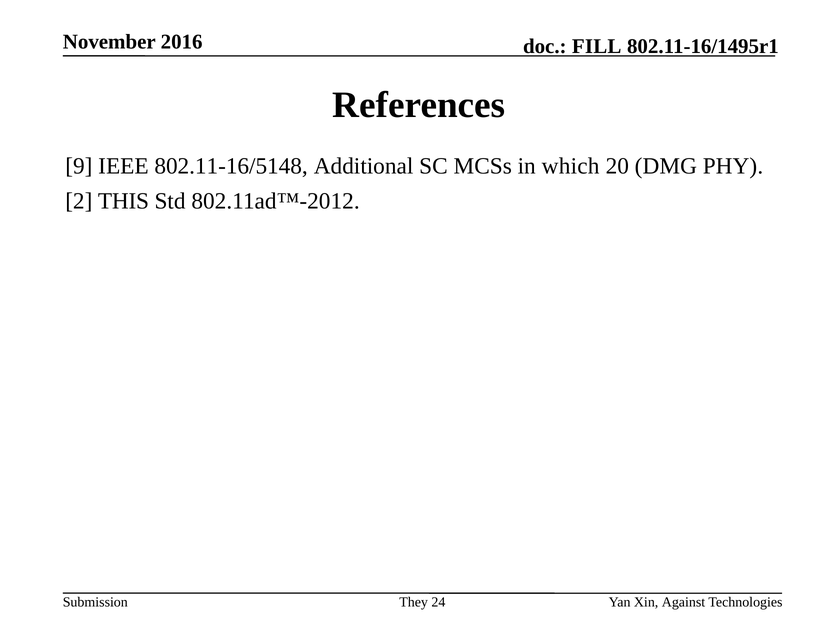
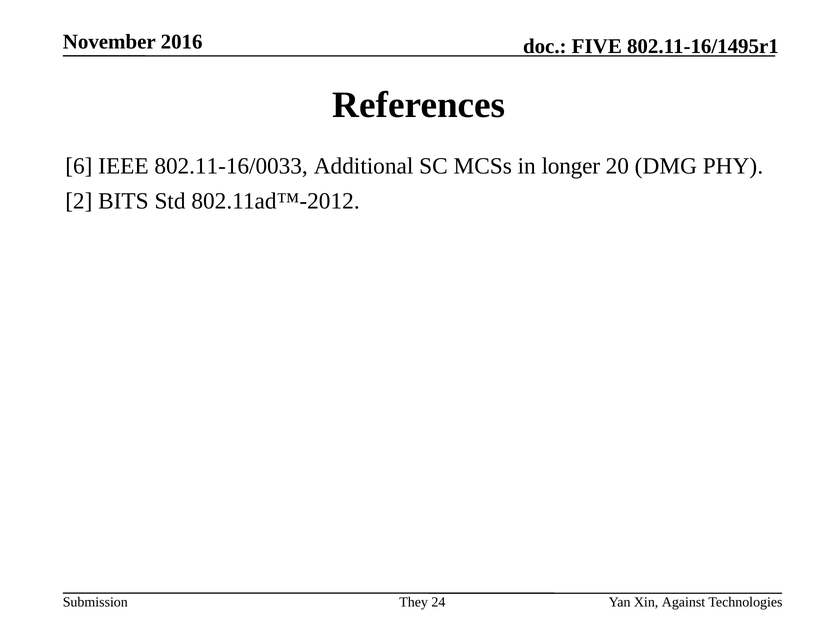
FILL: FILL -> FIVE (597, 47)
9: 9 -> 6 (79, 166)
802.11-16/5148: 802.11-16/5148 -> 802.11-16/0033 (231, 166)
which: which -> longer (571, 166)
THIS: THIS -> BITS (123, 201)
